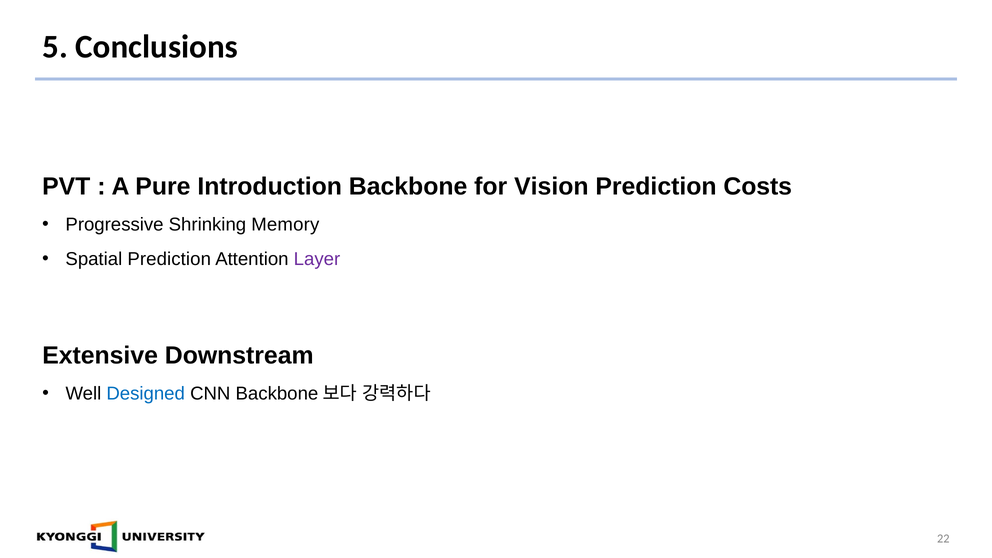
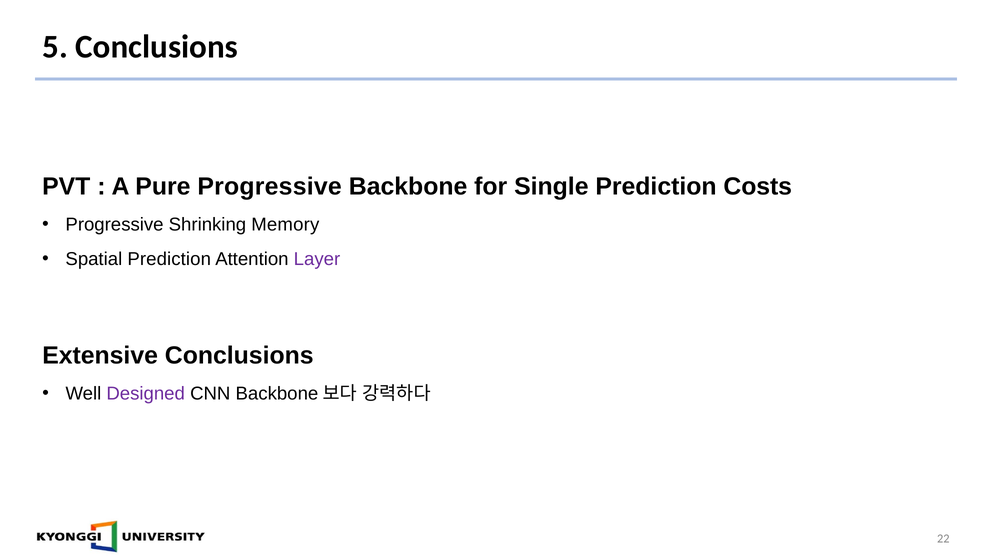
Pure Introduction: Introduction -> Progressive (270, 186)
Vision: Vision -> Single (551, 186)
Extensive Downstream: Downstream -> Conclusions (239, 356)
Designed colour: blue -> purple (146, 394)
